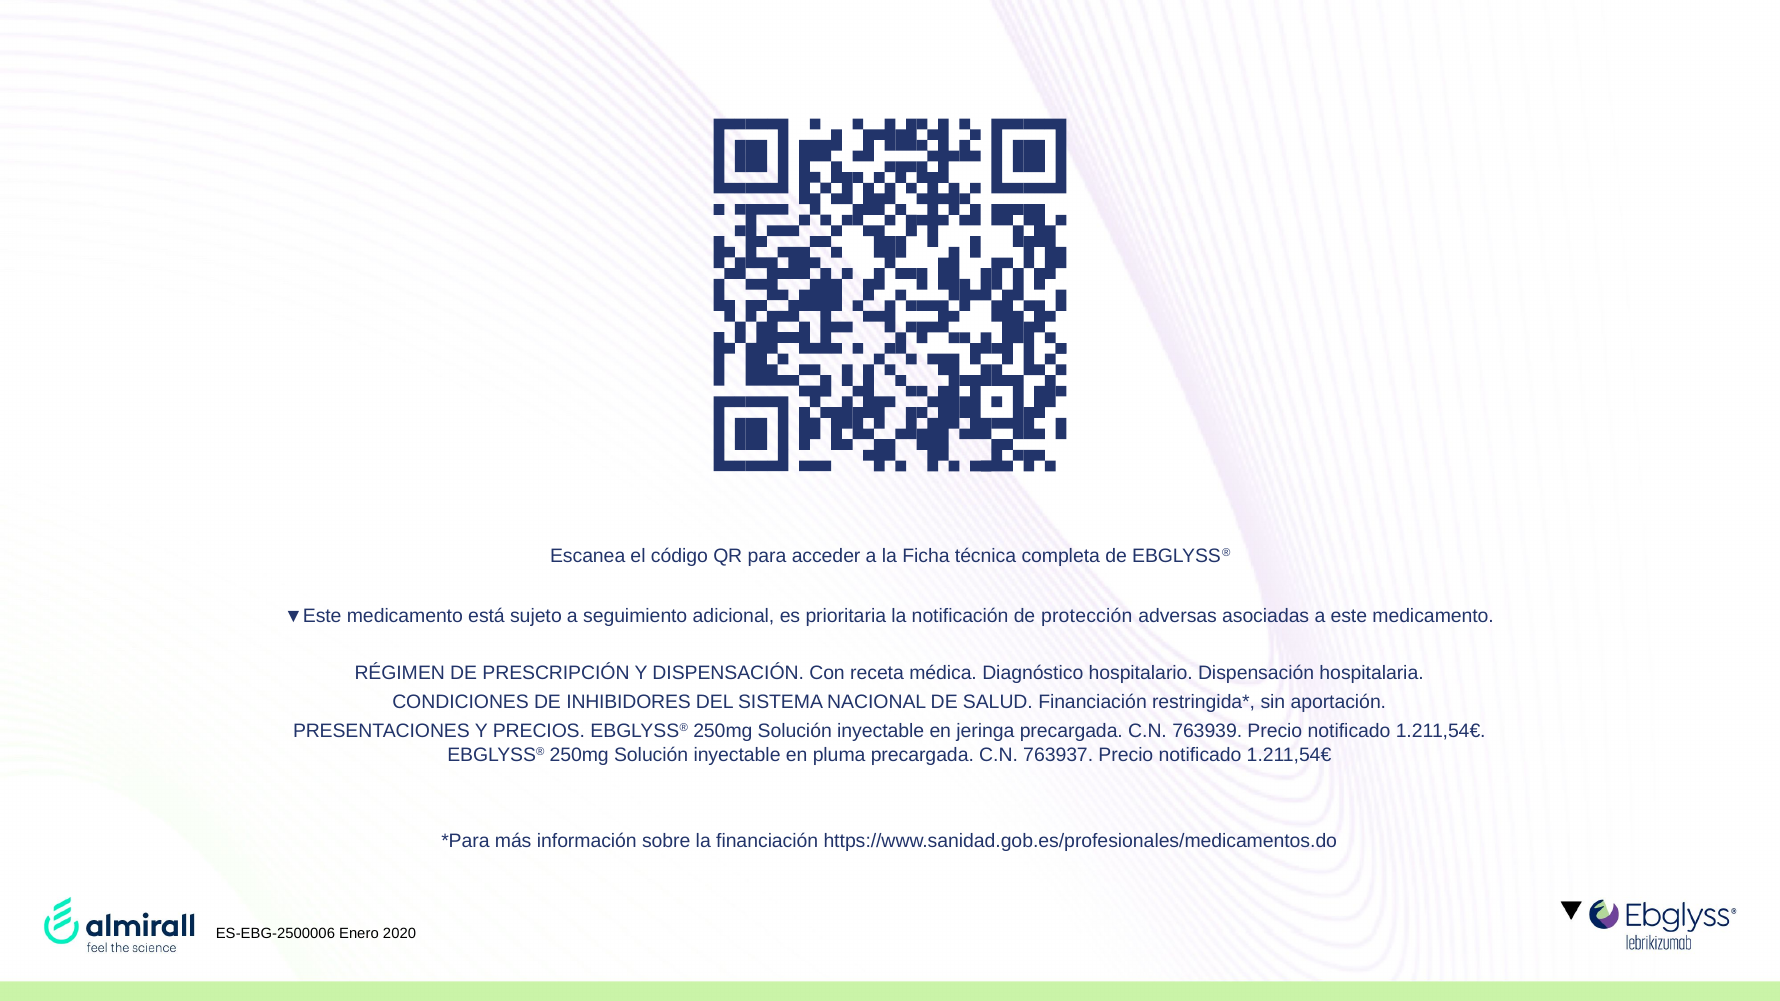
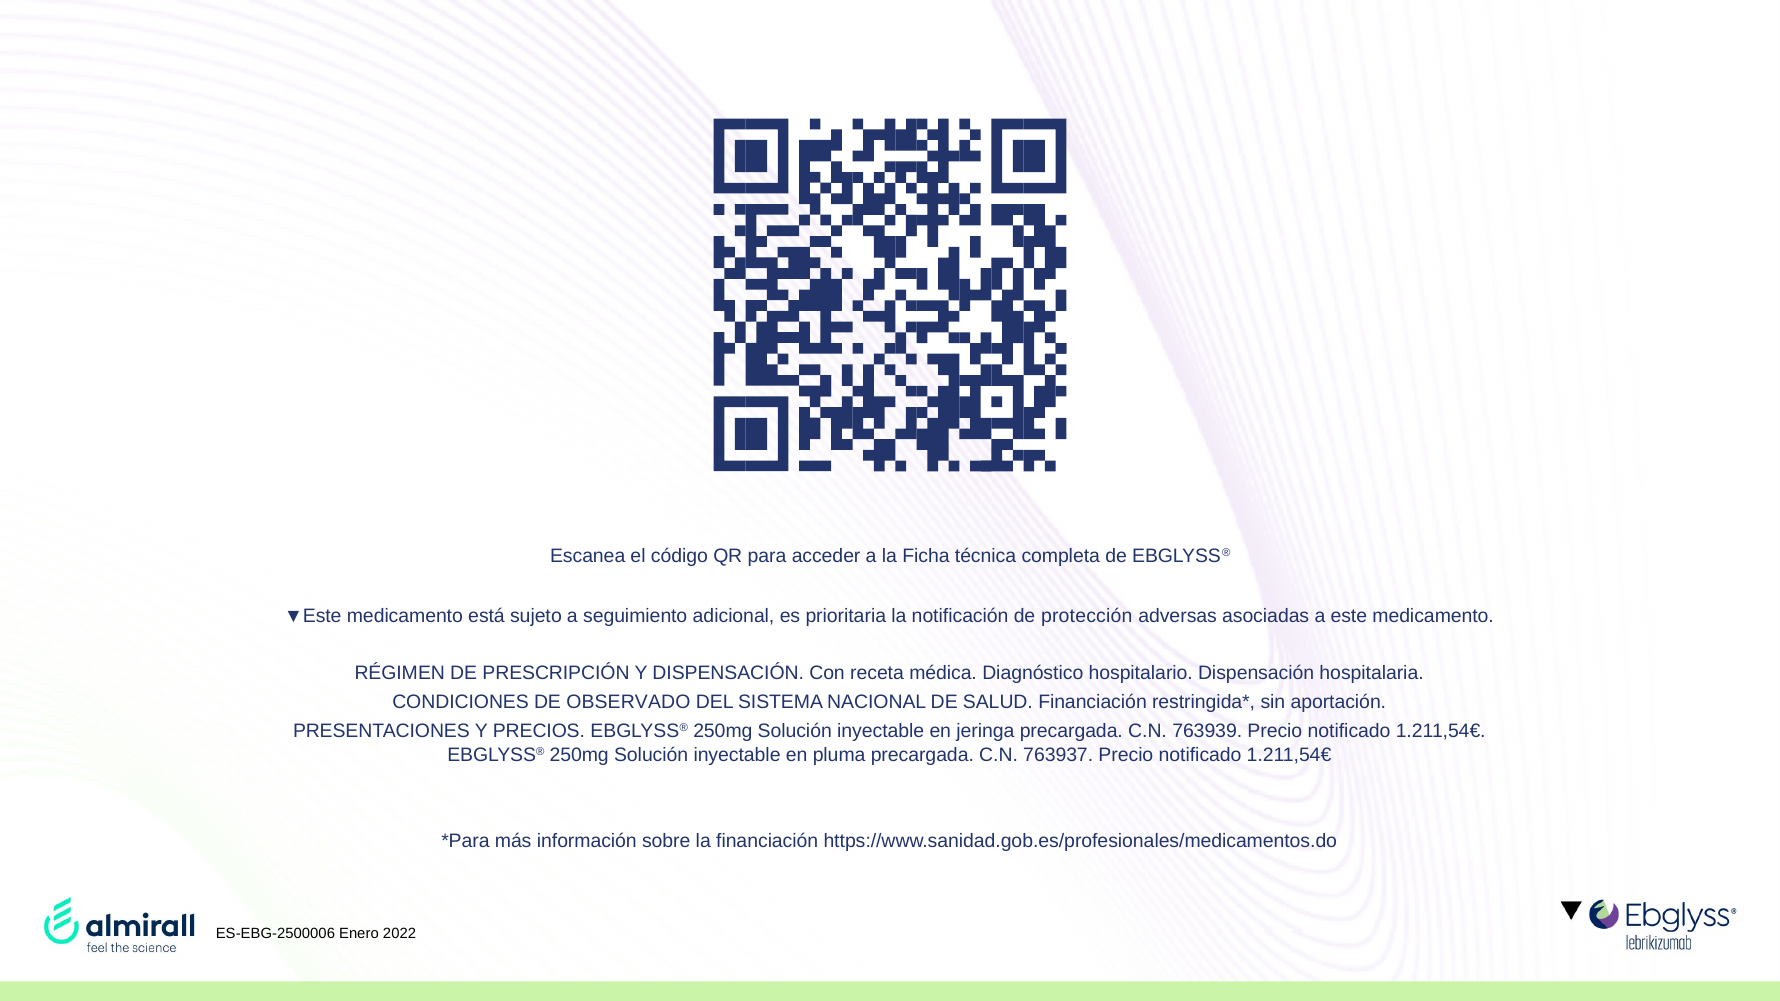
INHIBIDORES: INHIBIDORES -> OBSERVADO (628, 703)
2020: 2020 -> 2022 (400, 934)
